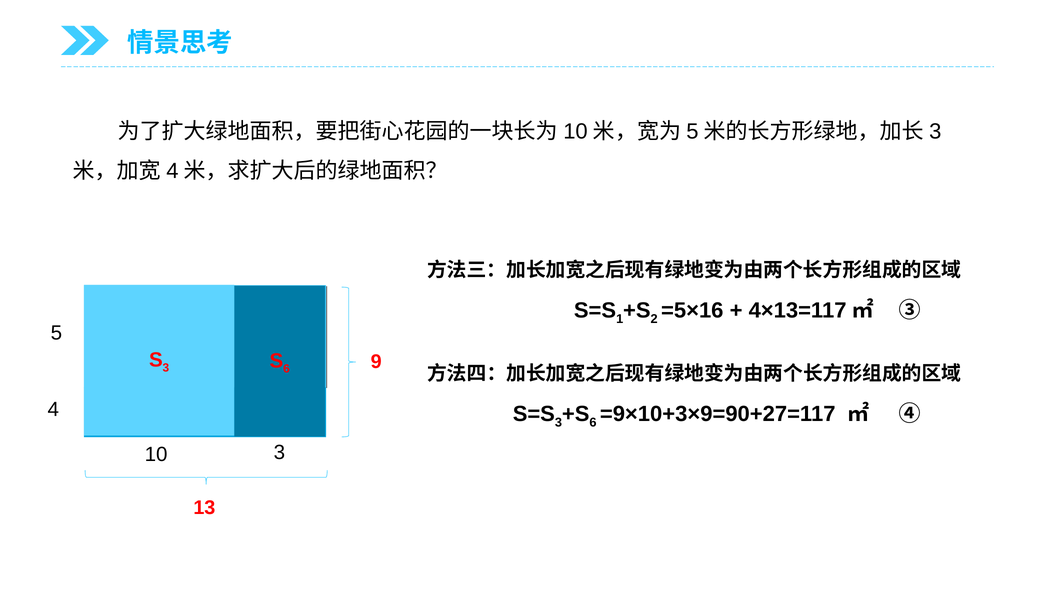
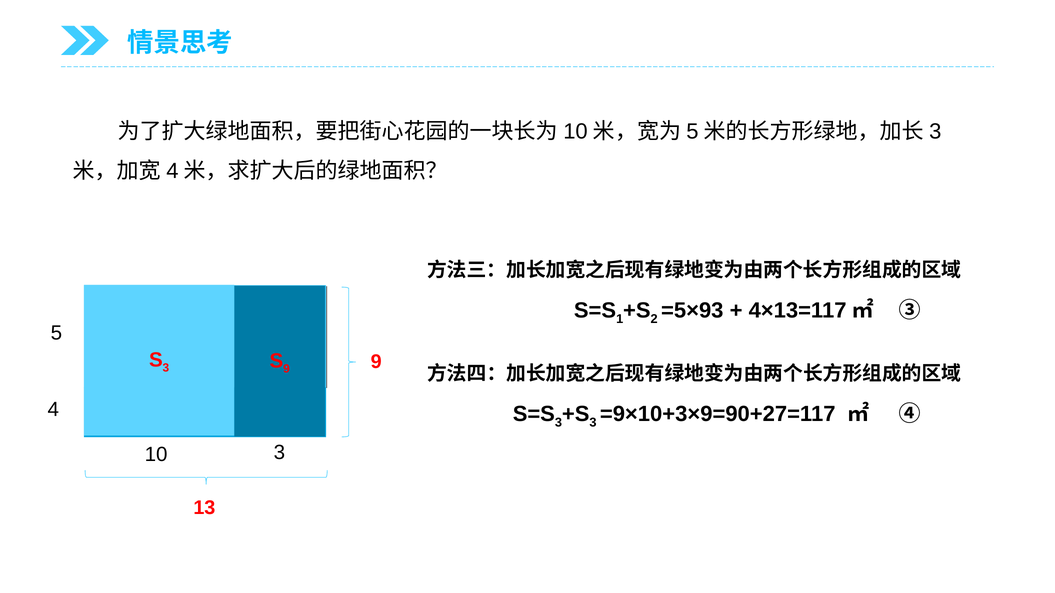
=5×16: =5×16 -> =5×93 (692, 311)
6: 6 -> 9 (286, 369)
6: 6 -> 3 (593, 423)
